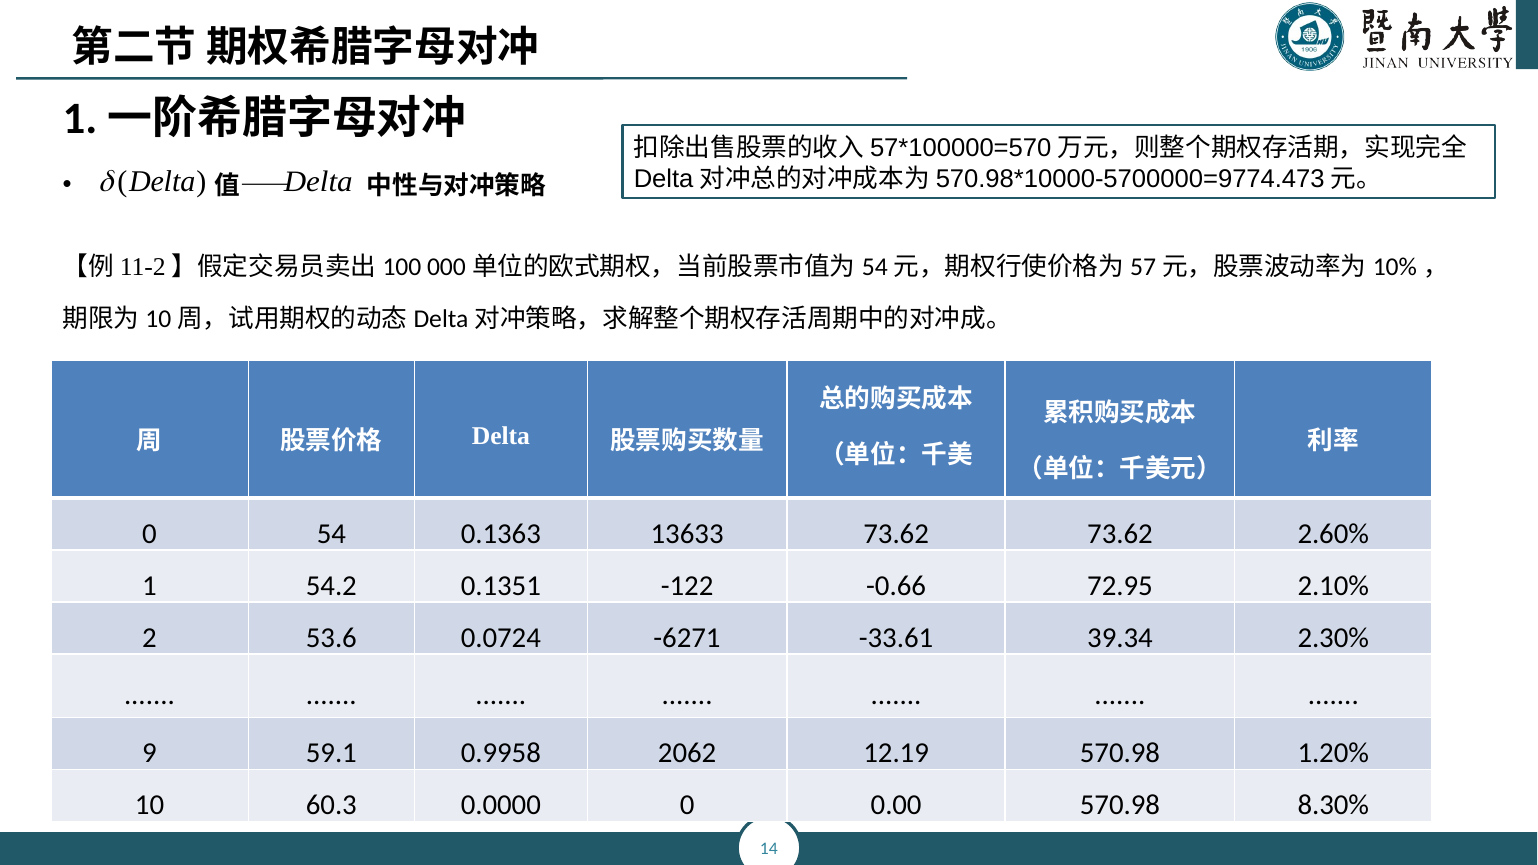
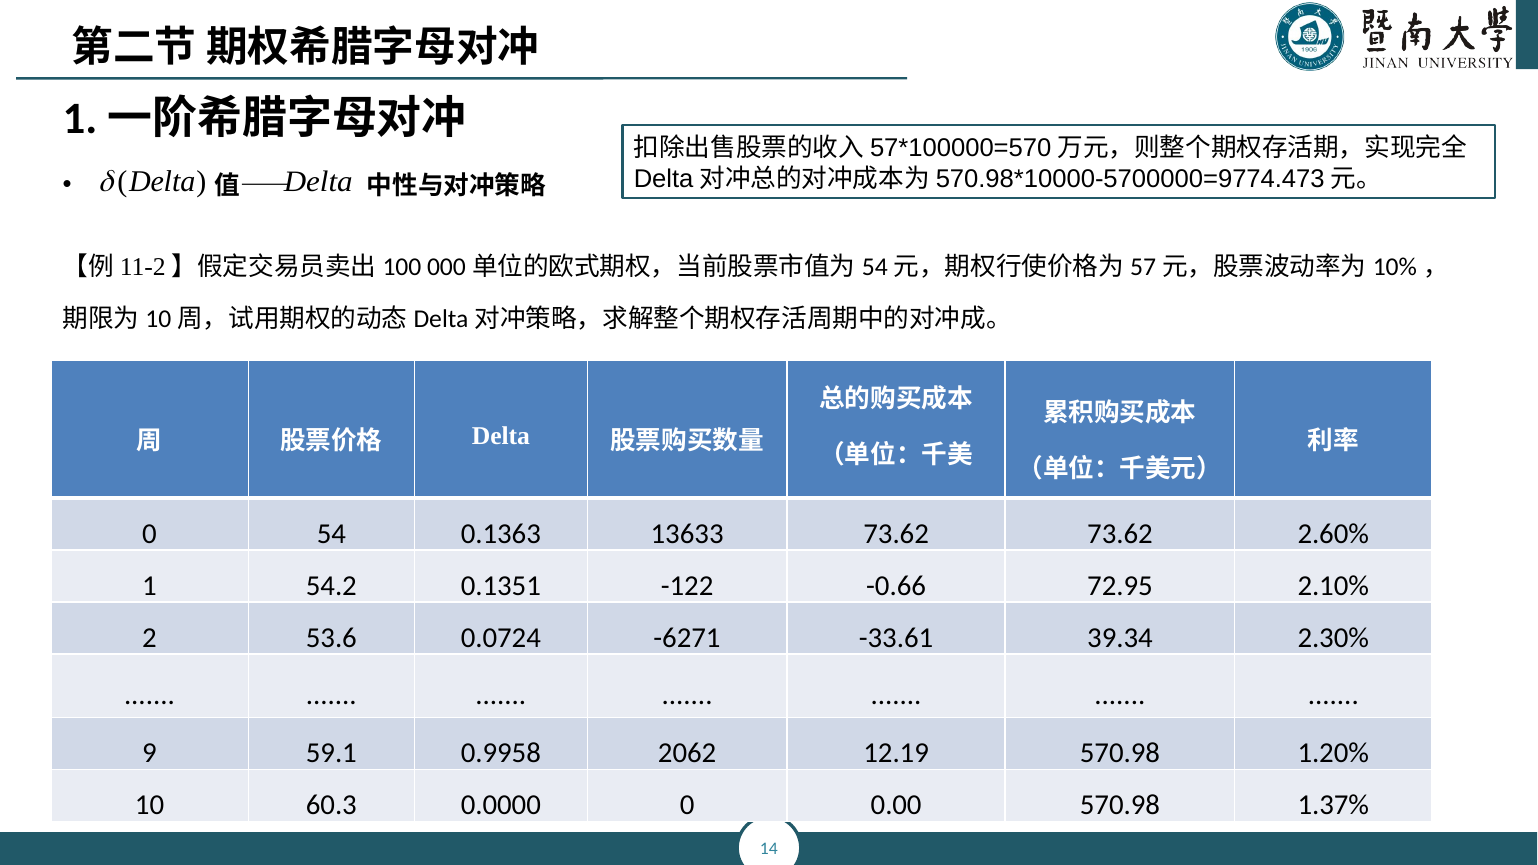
8.30%: 8.30% -> 1.37% (1333, 805)
